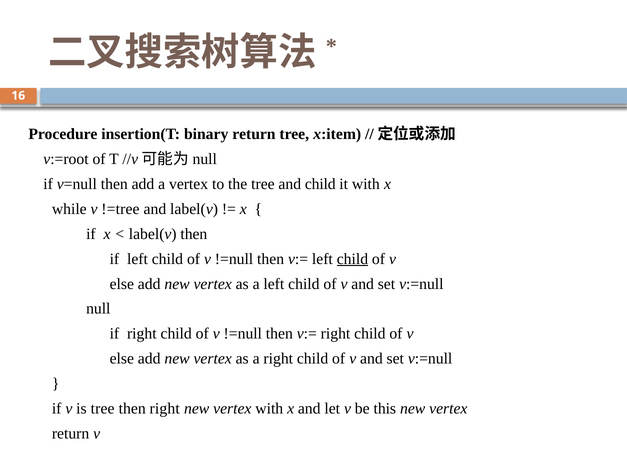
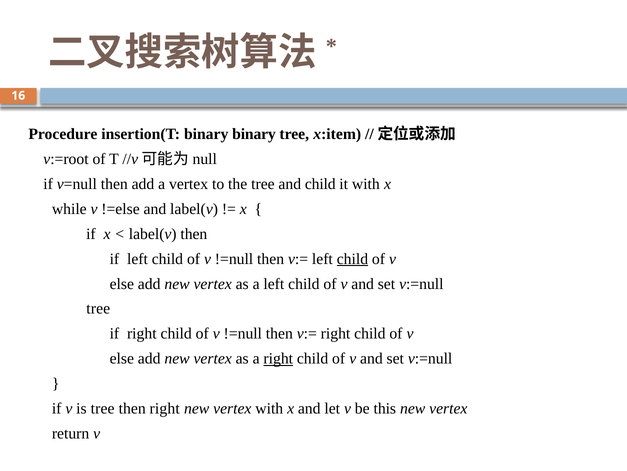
binary return: return -> binary (254, 134)
!=tree: !=tree -> !=else (121, 209)
null: null -> tree (98, 308)
right underline: none -> present (278, 358)
